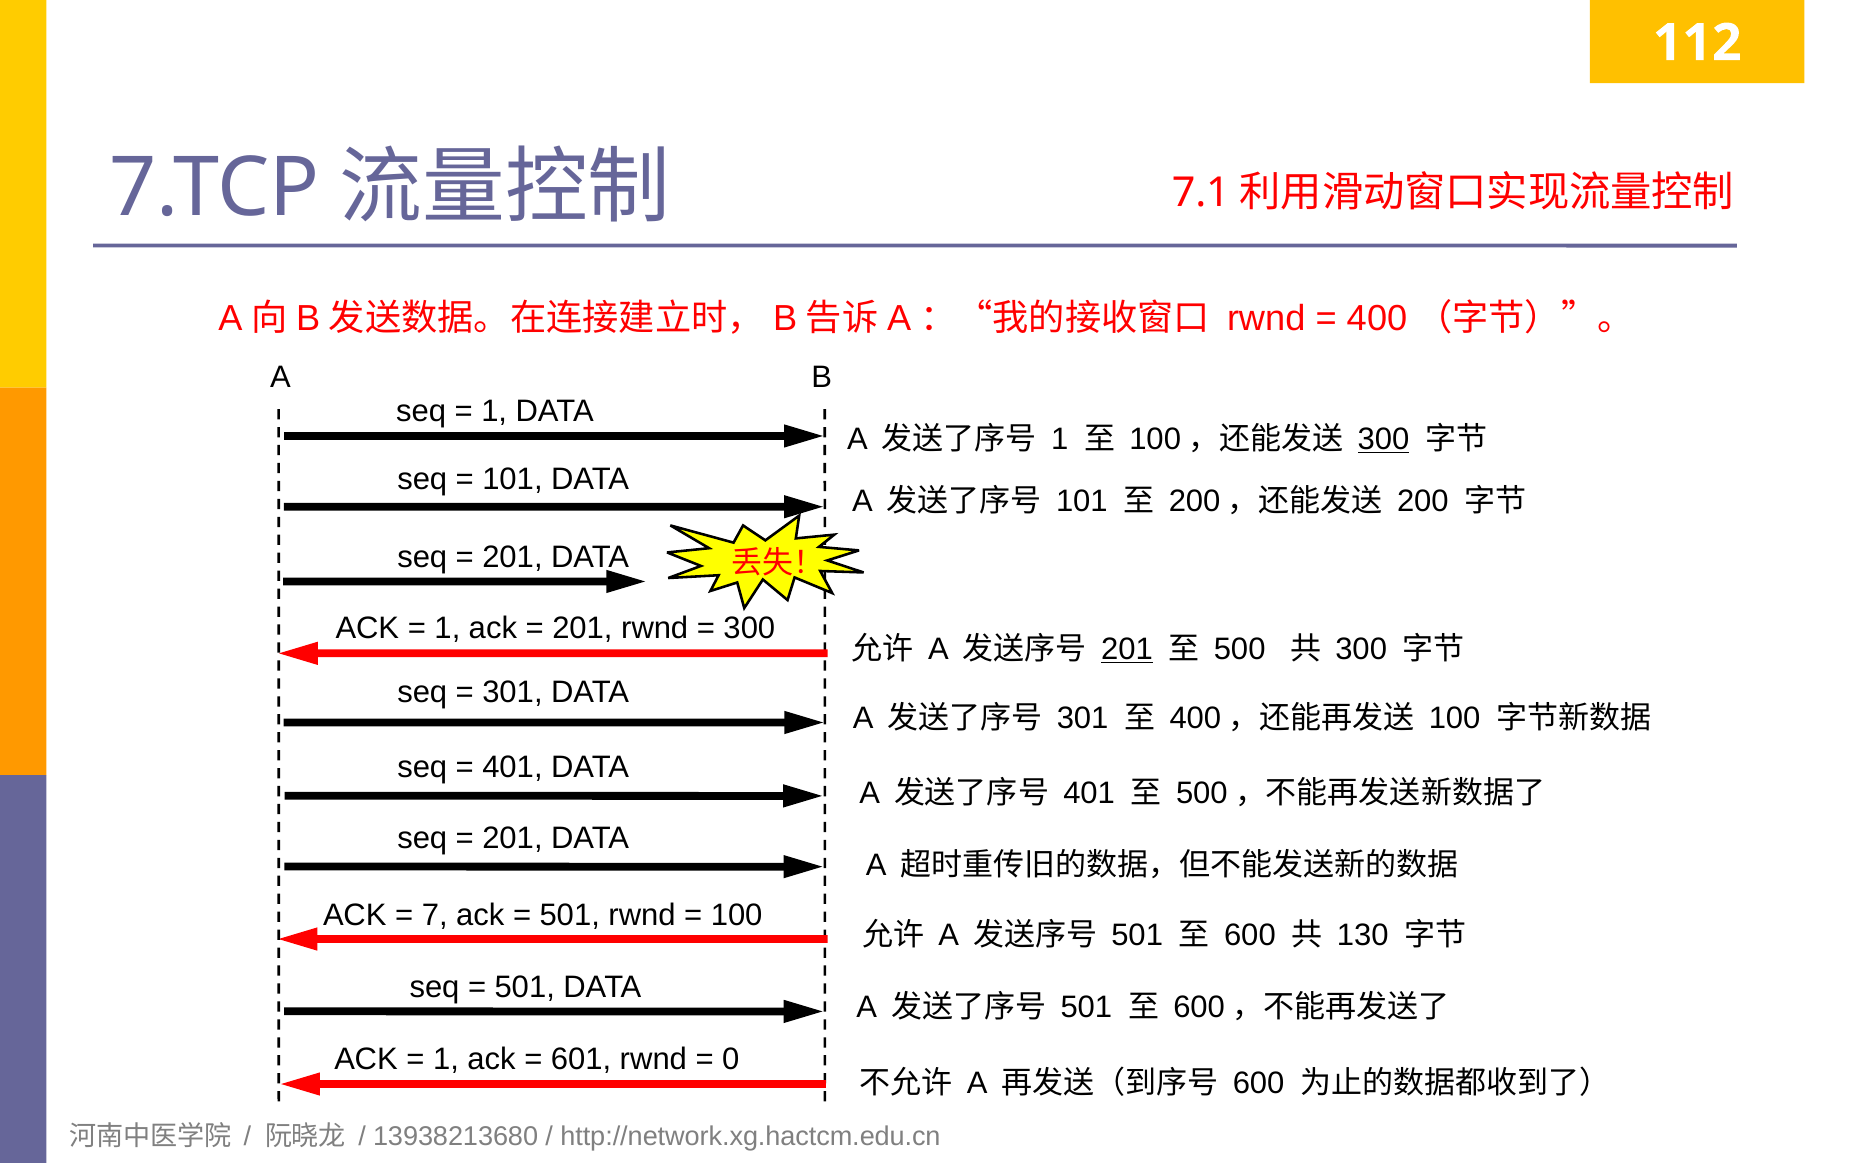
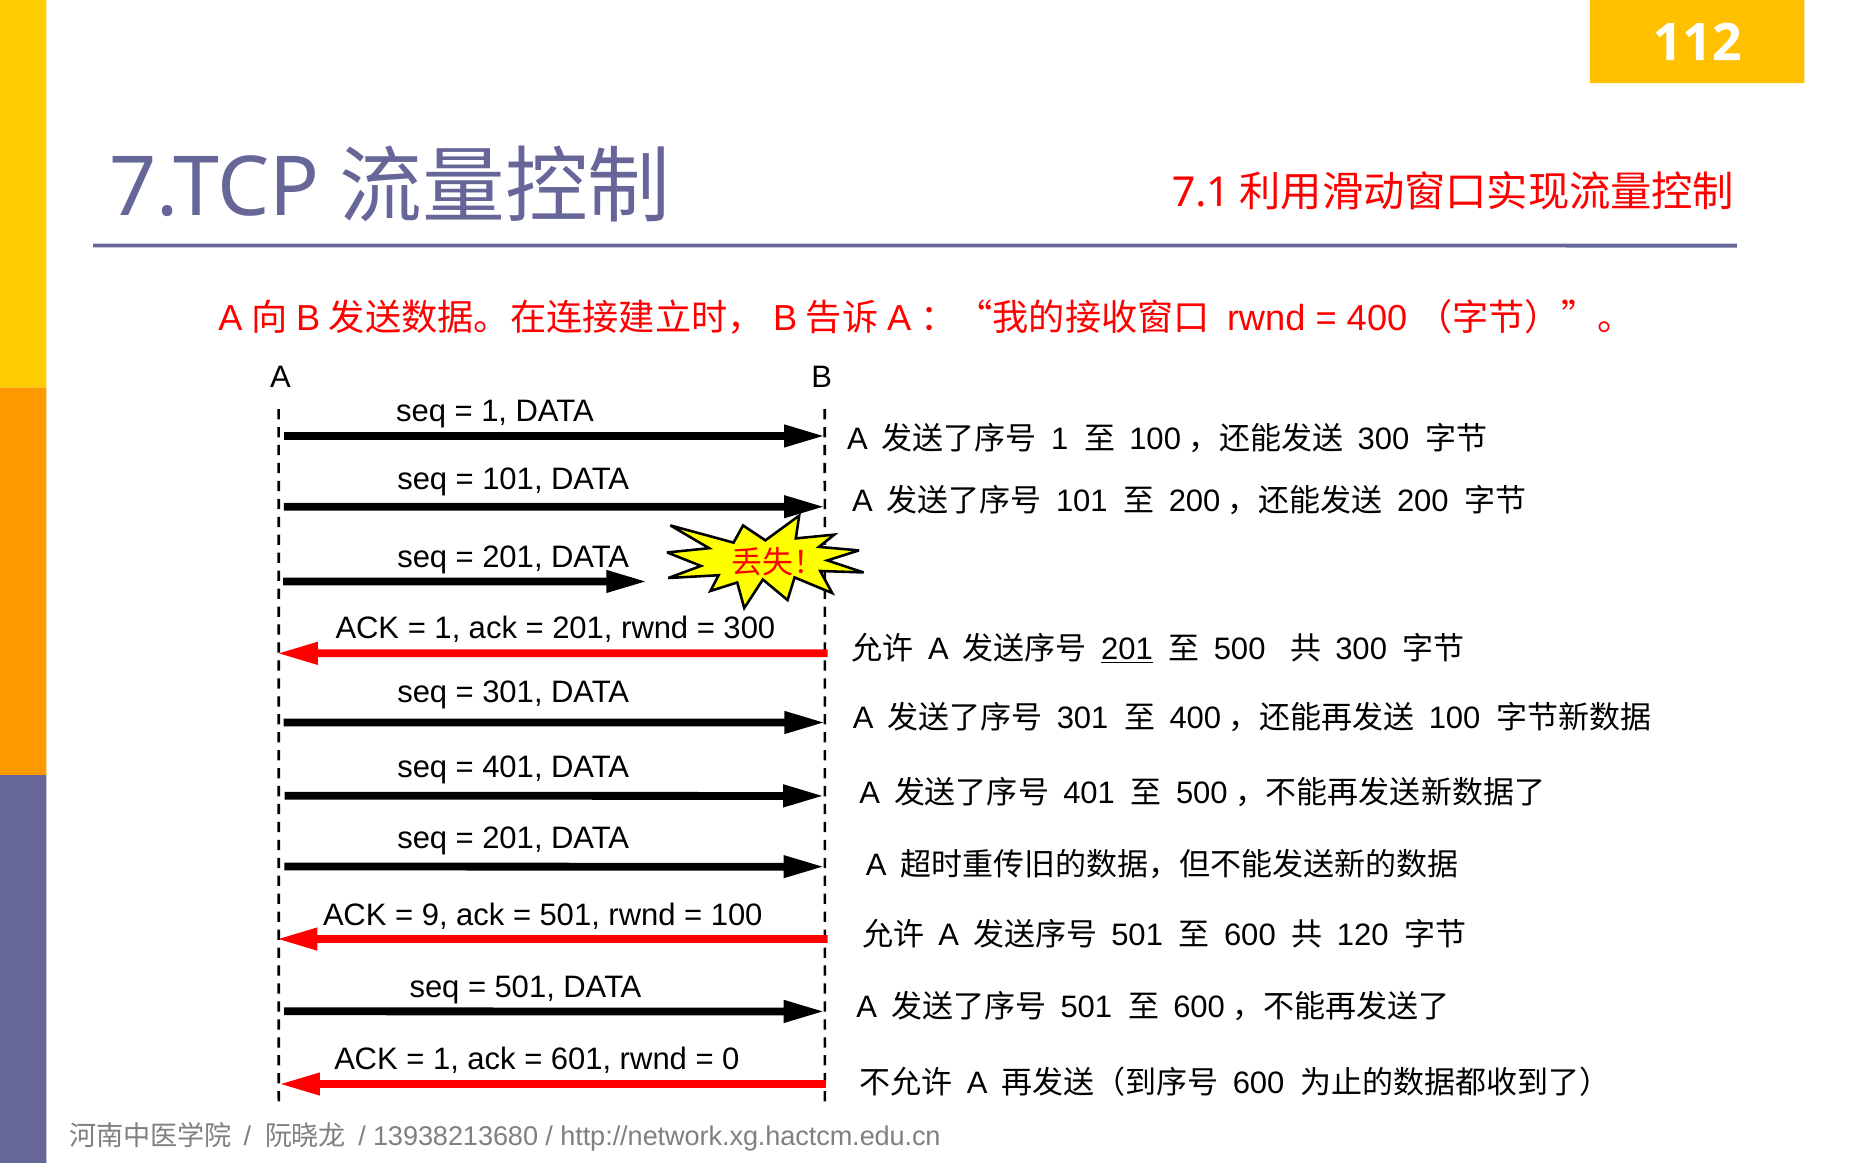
300 underline: present -> none (1383, 439)
7: 7 -> 9 (435, 916)
130: 130 -> 120 (1363, 935)
